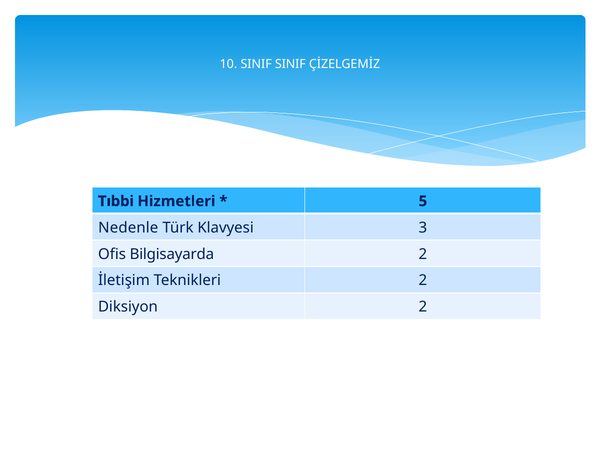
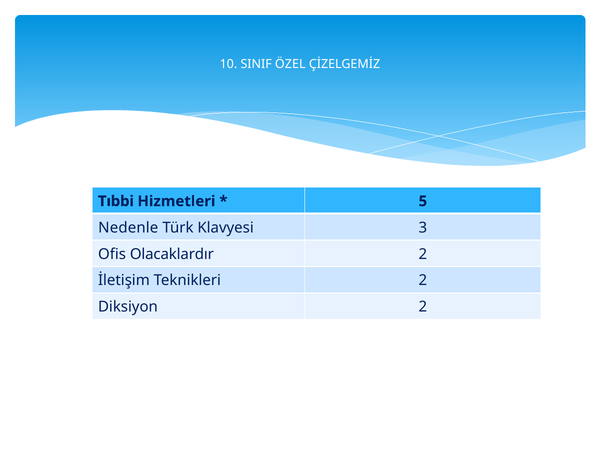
SINIF SINIF: SINIF -> ÖZEL (290, 64)
Bilgisayarda: Bilgisayarda -> Olacaklardır (172, 254)
